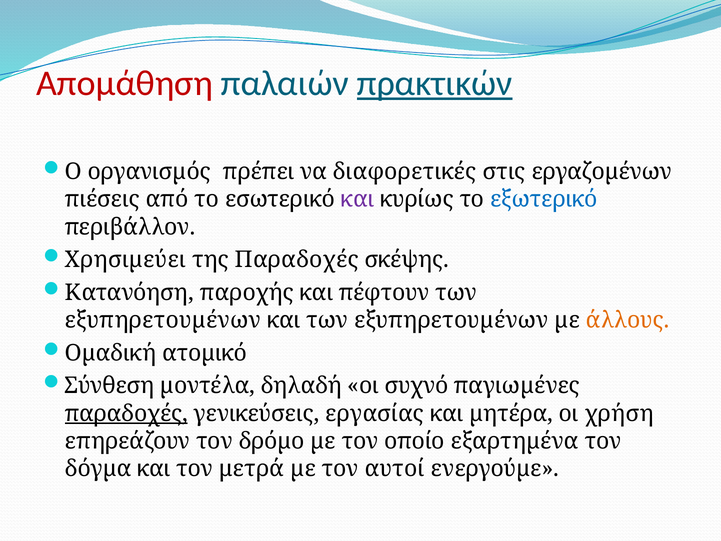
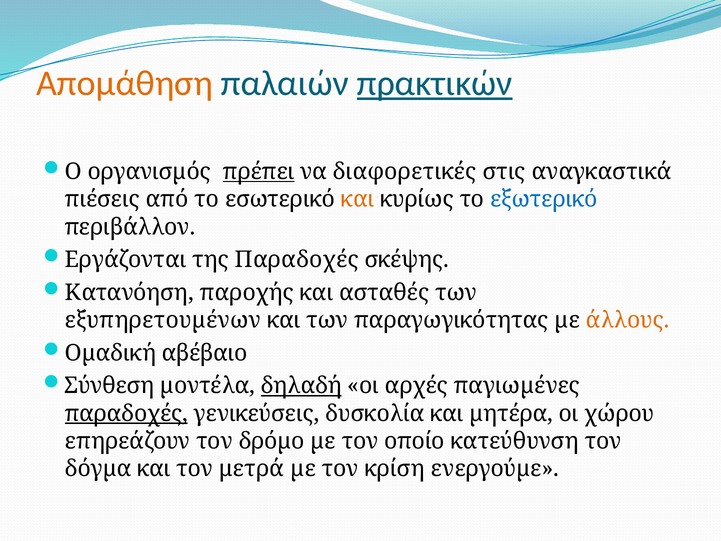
Απομάθηση colour: red -> orange (124, 83)
πρέπει underline: none -> present (259, 172)
εργαζοµένων: εργαζοµένων -> αναγκαστικά (602, 172)
και colour: purple -> orange (358, 199)
Χρησιµεύει: Χρησιµεύει -> Εργάζονται (125, 260)
πέφτουν: πέφτουν -> ασταθές (384, 292)
και των εξυπηρετουµένων: εξυπηρετουµένων -> παραγωγικότητας (451, 320)
ατοµικό: ατοµικό -> αβέβαιο (205, 353)
δηλαδή underline: none -> present (301, 386)
συχνό: συχνό -> αρχές (416, 386)
εργασίας: εργασίας -> δυσκολία (375, 413)
χρήση: χρήση -> χώρου (619, 413)
εξαρτηµένα: εξαρτηµένα -> κατεύθυνση (515, 441)
αυτοί: αυτοί -> κρίση (395, 469)
